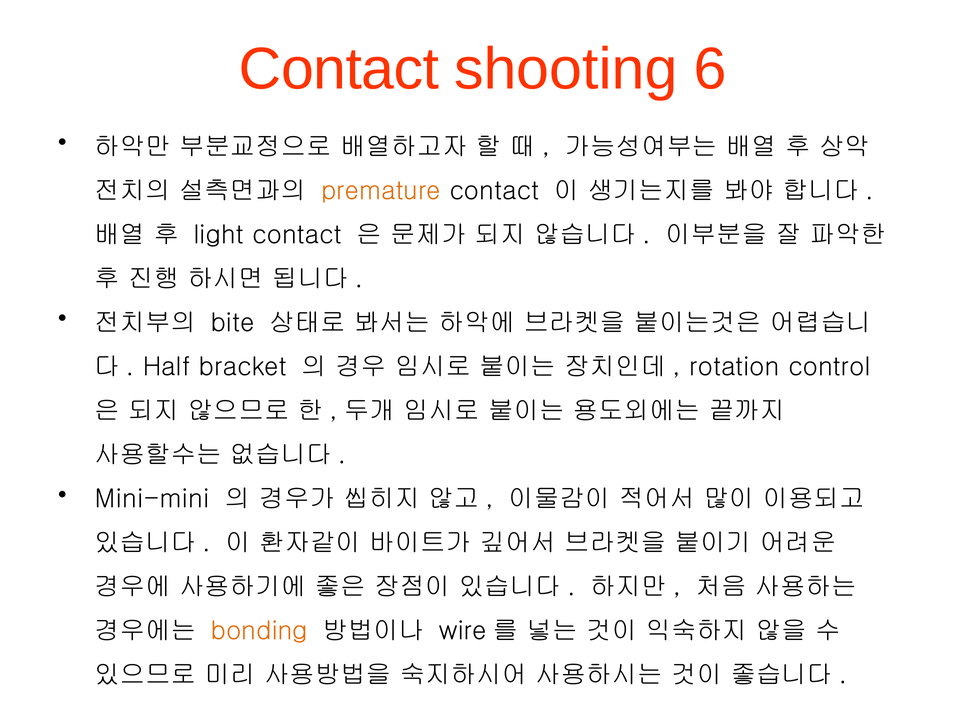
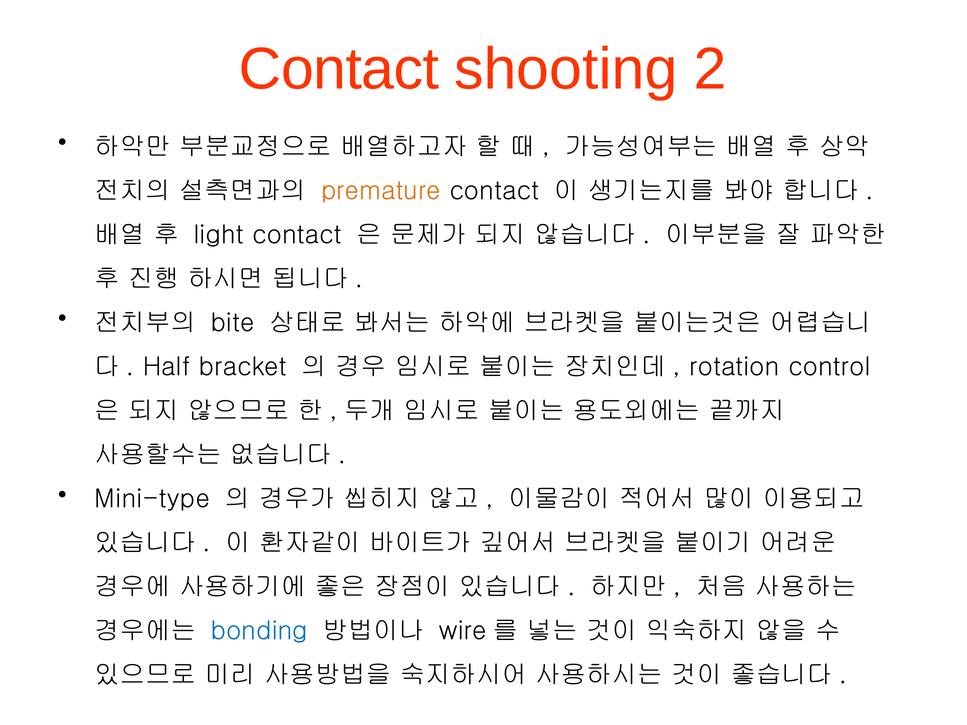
6: 6 -> 2 (710, 69)
Mini-mini: Mini-mini -> Mini-type (152, 499)
bonding colour: orange -> blue (259, 631)
